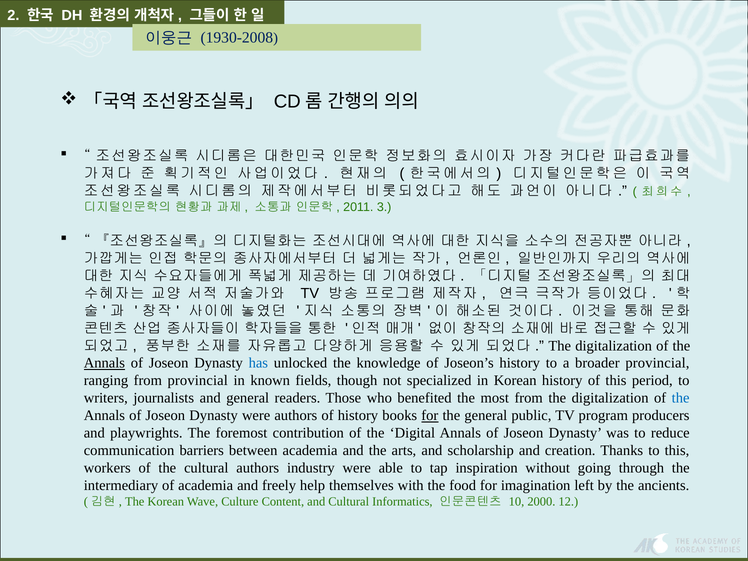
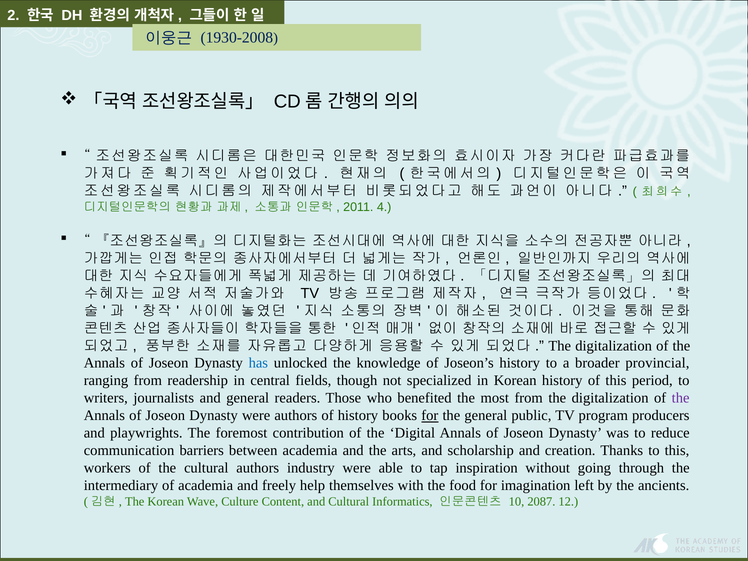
3: 3 -> 4 (384, 207)
Annals underline: present -> none (104, 363)
from provincial: provincial -> readership (198, 381)
known: known -> central (270, 381)
the colour: blue -> purple (681, 398)
2000: 2000 -> 2087 (541, 501)
